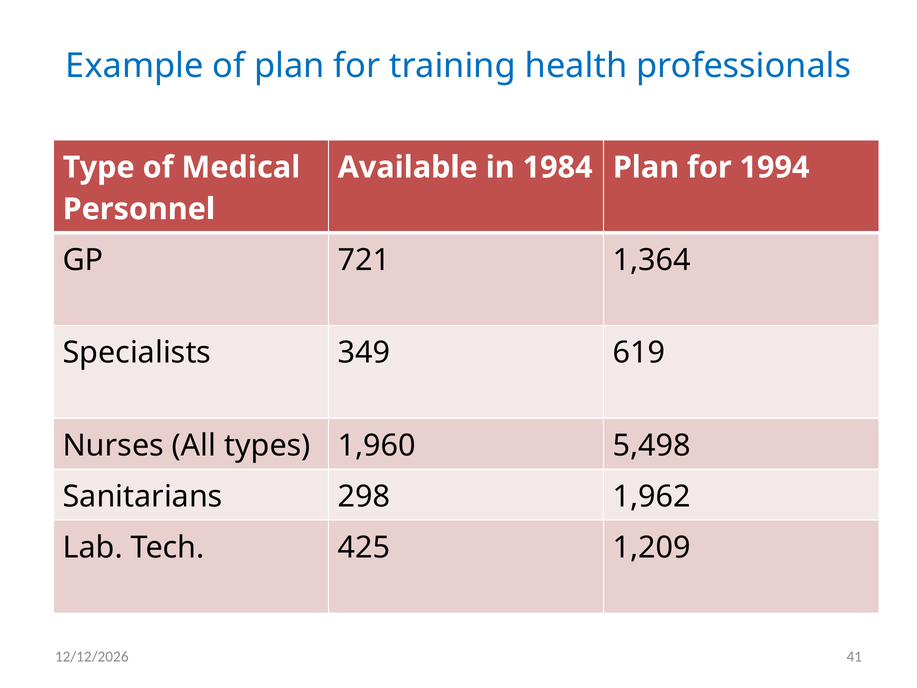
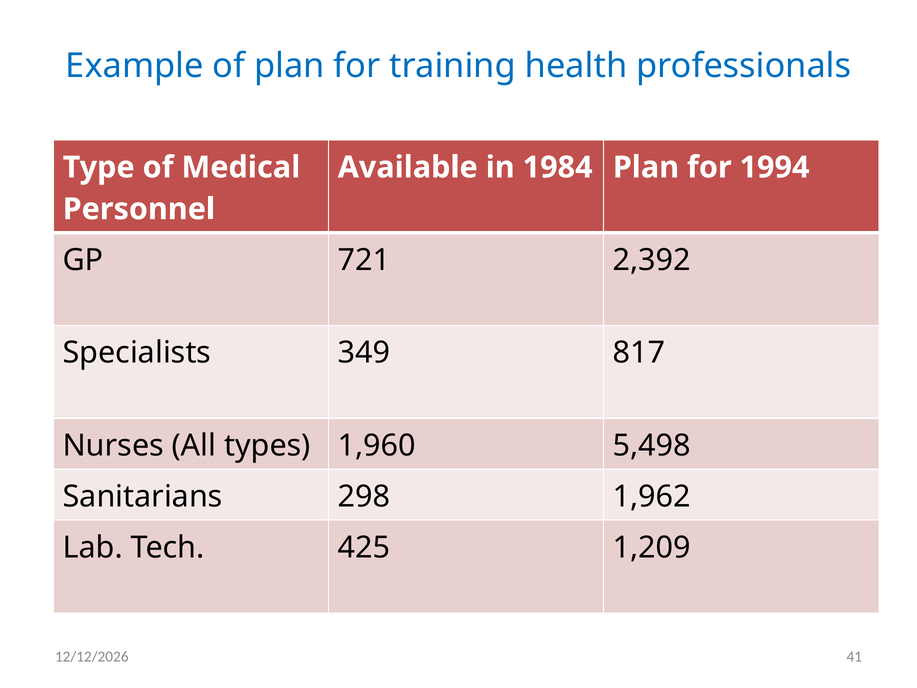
1,364: 1,364 -> 2,392 (652, 260)
619: 619 -> 817 (639, 353)
